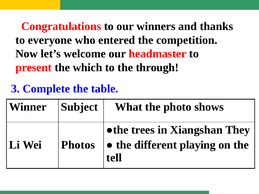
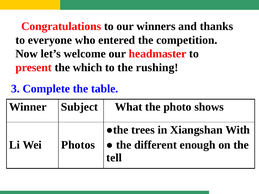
through: through -> rushing (157, 68)
They: They -> With (238, 130)
playing: playing -> enough (198, 145)
